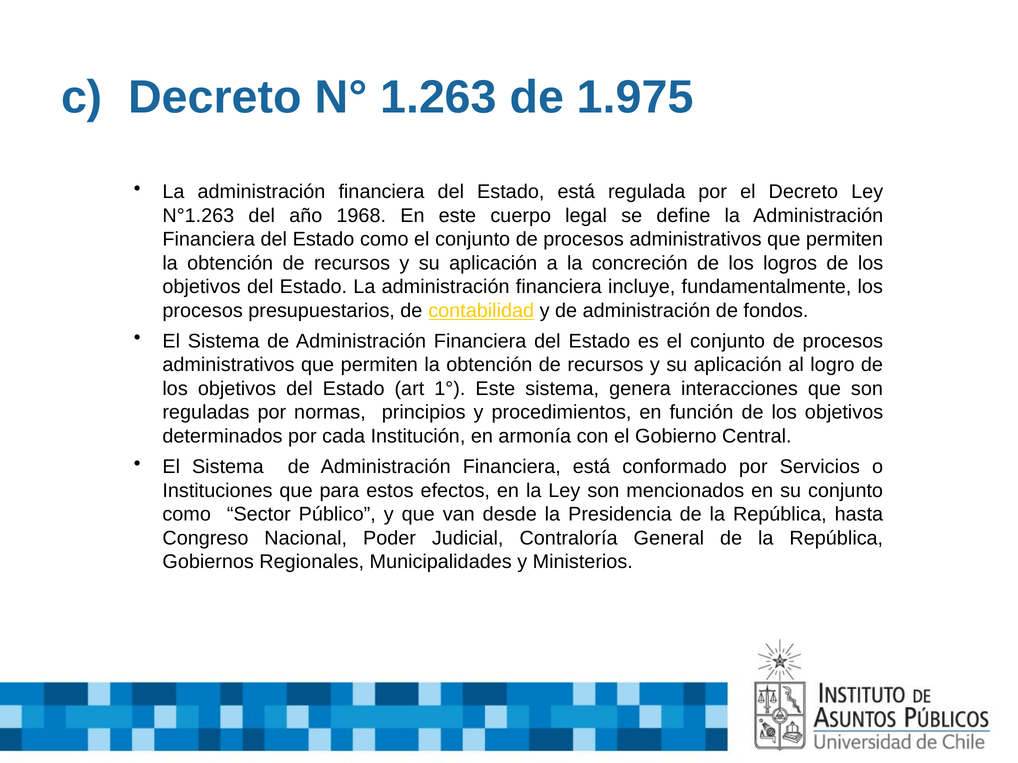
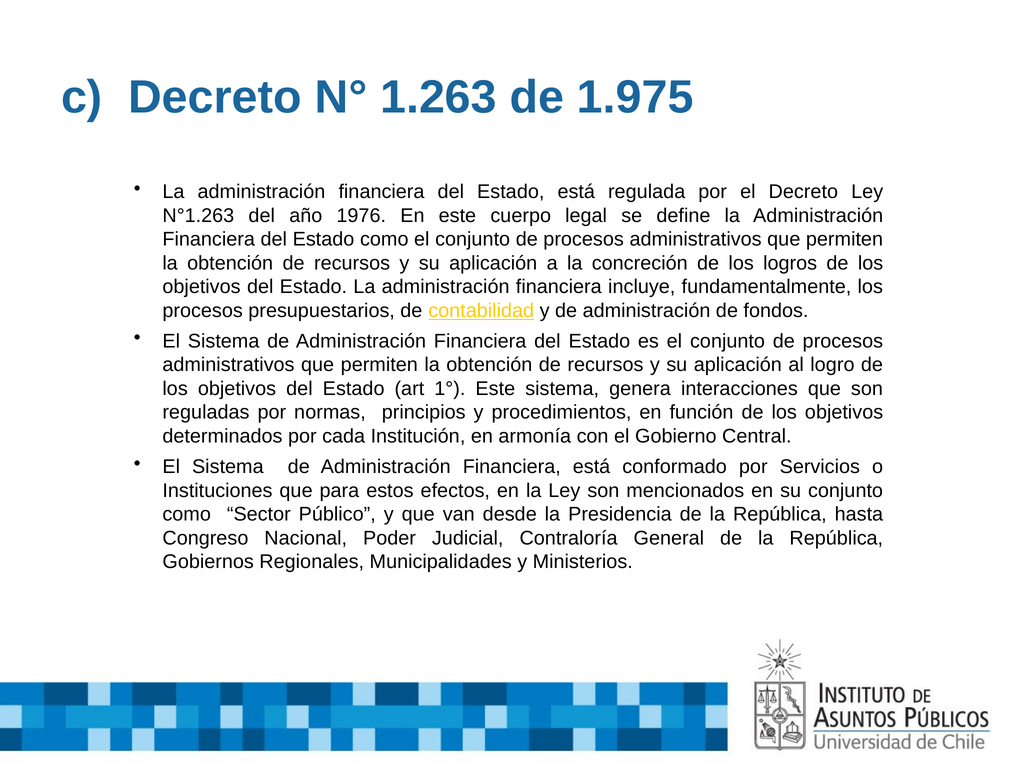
1968: 1968 -> 1976 (361, 216)
